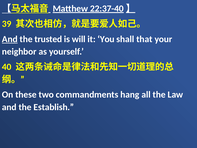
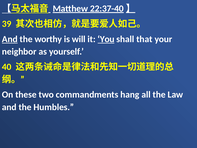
trusted: trusted -> worthy (48, 39)
You underline: none -> present (106, 39)
Establish: Establish -> Humbles (54, 107)
